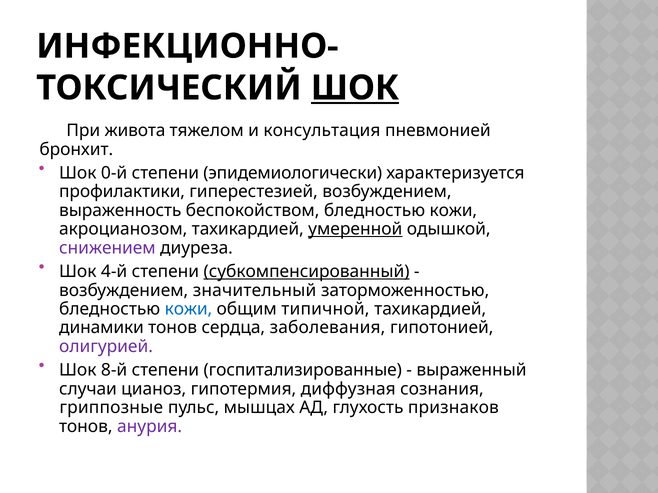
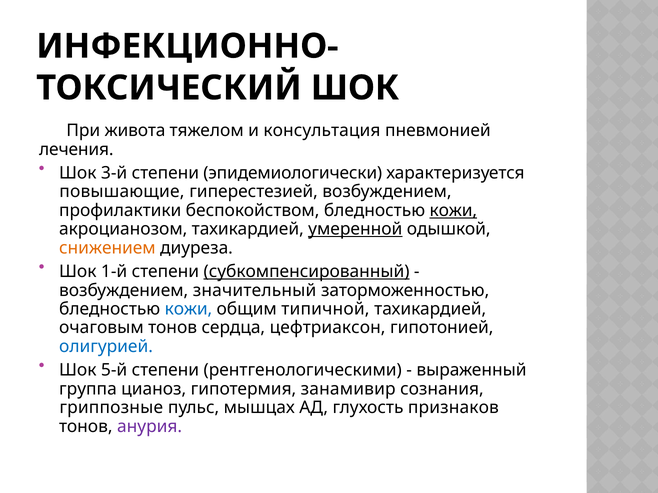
ШОК underline: present -> none (355, 88)
бронхит: бронхит -> лечения (76, 149)
0-й: 0-й -> 3-й (114, 173)
профилактики: профилактики -> повышающие (122, 192)
выраженность: выраженность -> профилактики (120, 211)
кожи underline: none -> present (453, 211)
снижением colour: purple -> orange (107, 248)
4-й: 4-й -> 1-й (114, 272)
динамики: динамики -> очаговым (101, 328)
заболевания: заболевания -> цефтриаксон (328, 328)
олигурией colour: purple -> blue (106, 347)
8-й: 8-й -> 5-й (114, 371)
госпитализированные: госпитализированные -> рентгенологическими (303, 371)
случаи: случаи -> группа (88, 389)
диффузная: диффузная -> занамивир (348, 389)
